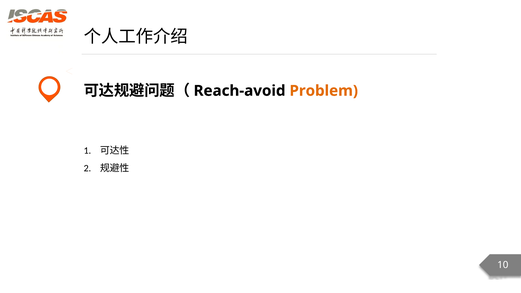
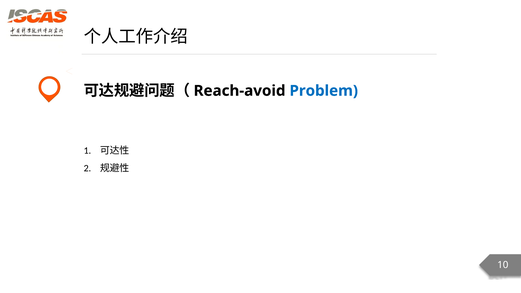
Problem colour: orange -> blue (324, 91)
